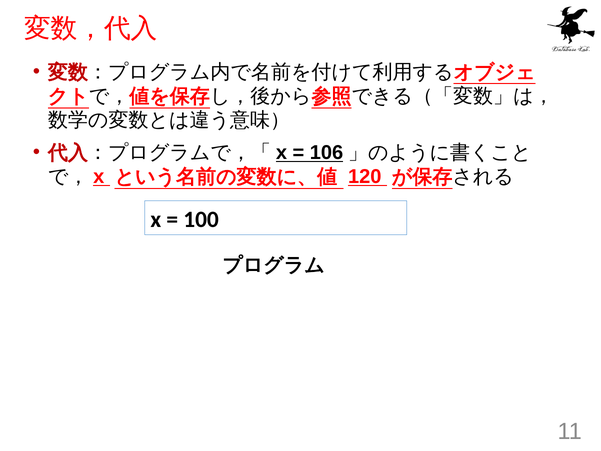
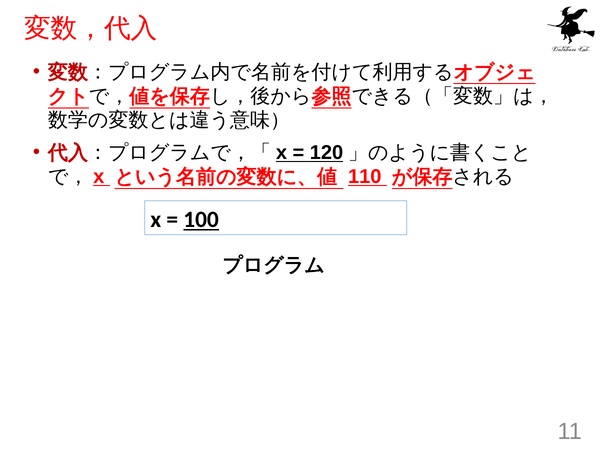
106: 106 -> 120 (327, 153)
120: 120 -> 110 (365, 177)
100 underline: none -> present (201, 219)
